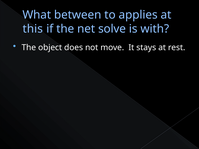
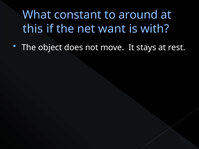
between: between -> constant (78, 15)
applies: applies -> around (138, 15)
solve: solve -> want (112, 29)
